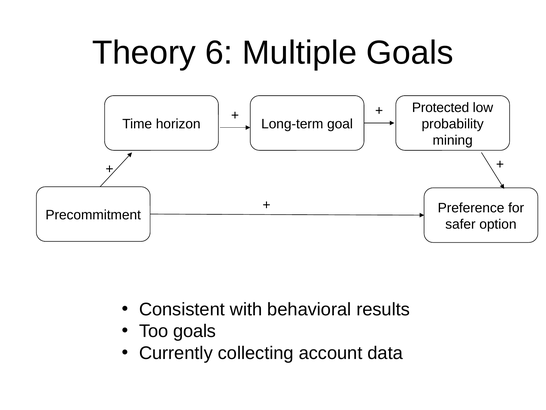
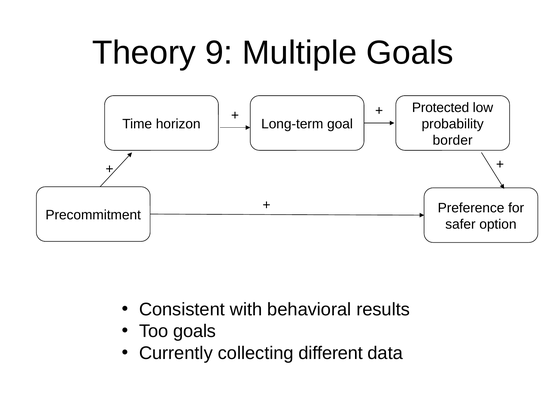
6: 6 -> 9 (219, 53)
mining: mining -> border (453, 140)
account: account -> different (331, 353)
